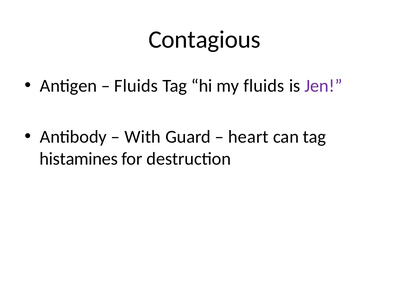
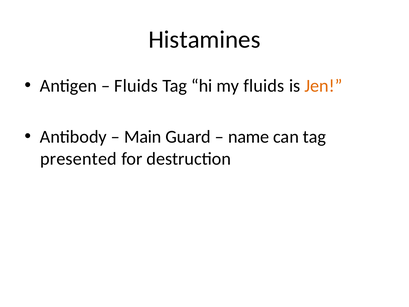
Contagious: Contagious -> Histamines (204, 40)
Jen colour: purple -> orange (323, 86)
With: With -> Main (143, 137)
heart: heart -> name (249, 137)
histamines: histamines -> presented (79, 159)
